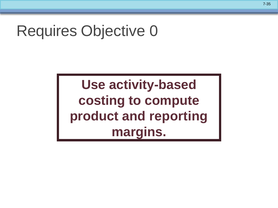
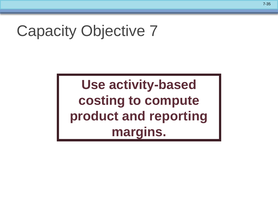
Requires: Requires -> Capacity (47, 31)
0: 0 -> 7 (154, 31)
